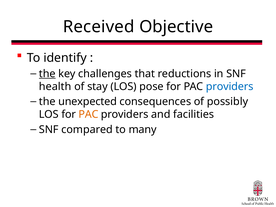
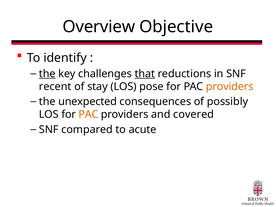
Received: Received -> Overview (99, 27)
that underline: none -> present (145, 74)
health: health -> recent (55, 87)
providers colour: blue -> orange (230, 87)
facilities: facilities -> covered (194, 114)
many: many -> acute (143, 129)
